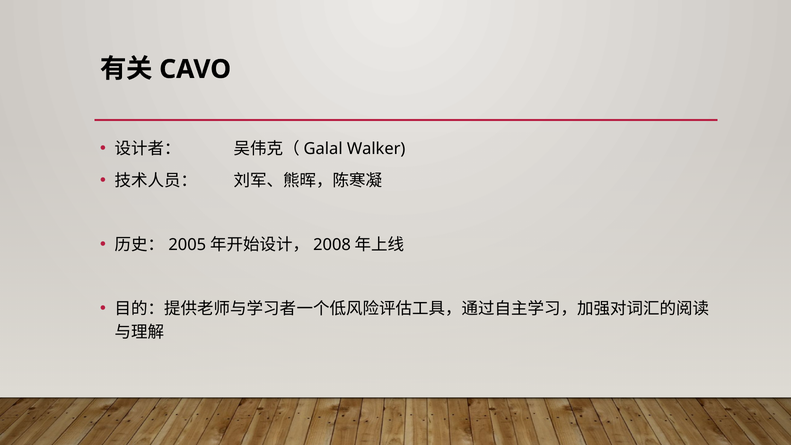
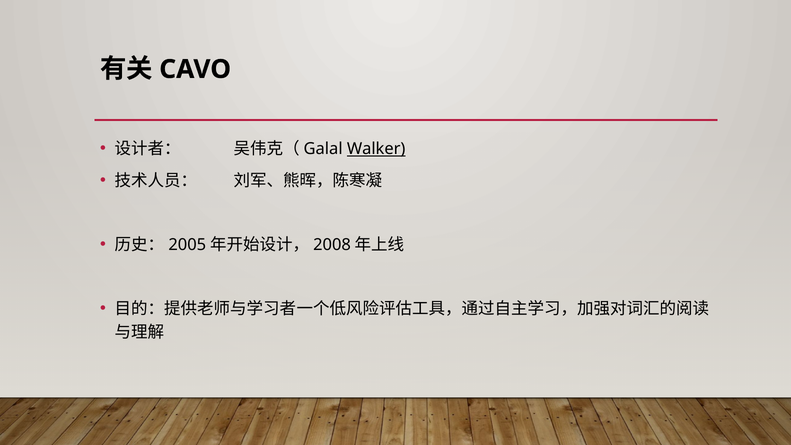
Walker underline: none -> present (376, 149)
